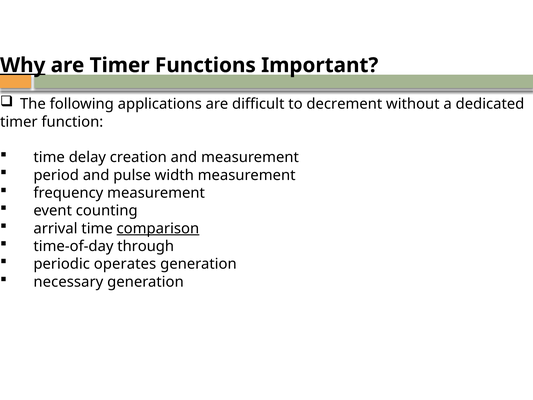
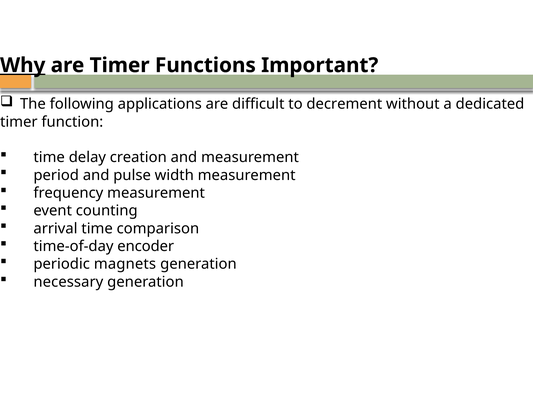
comparison underline: present -> none (158, 228)
through: through -> encoder (146, 246)
operates: operates -> magnets (125, 264)
